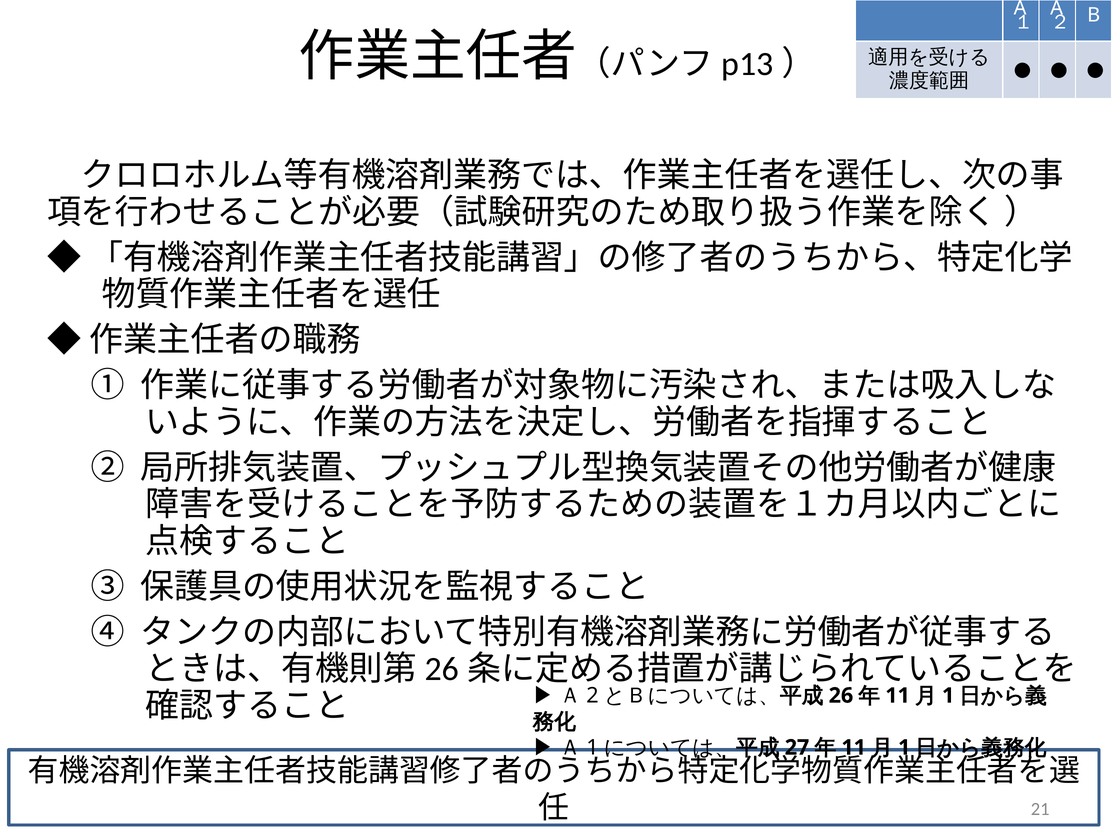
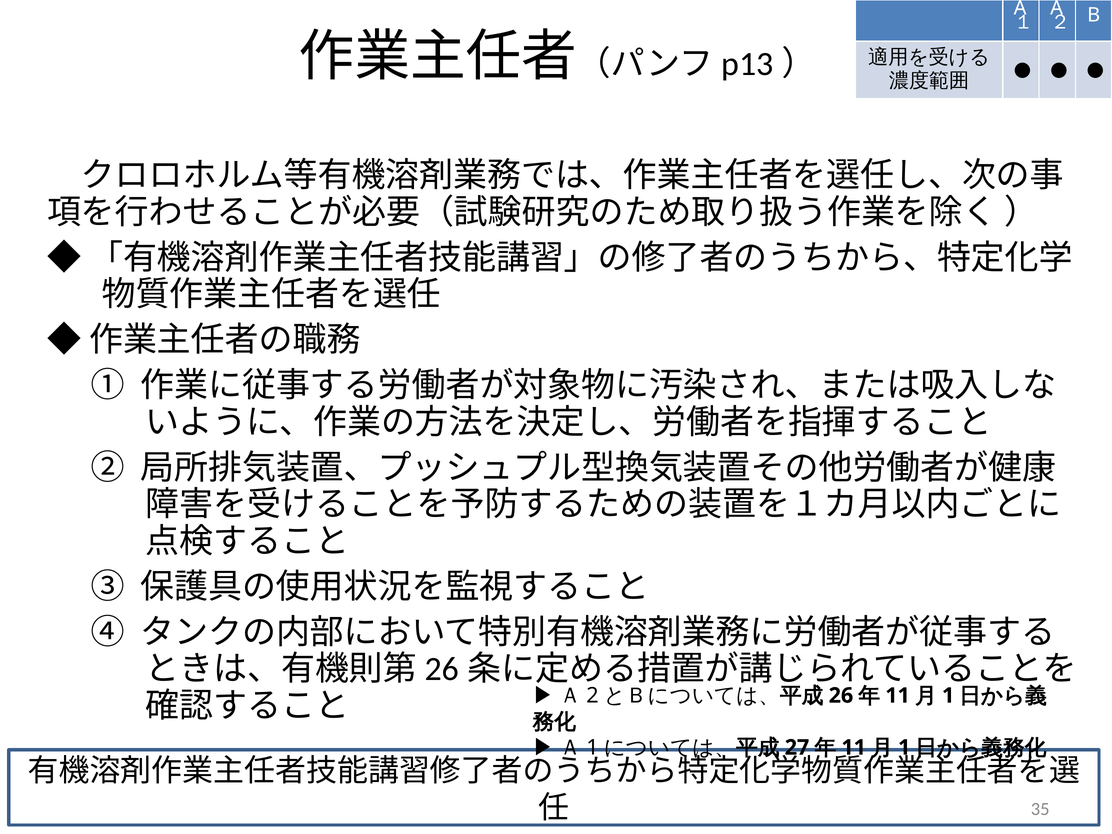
21: 21 -> 35 (1040, 809)
